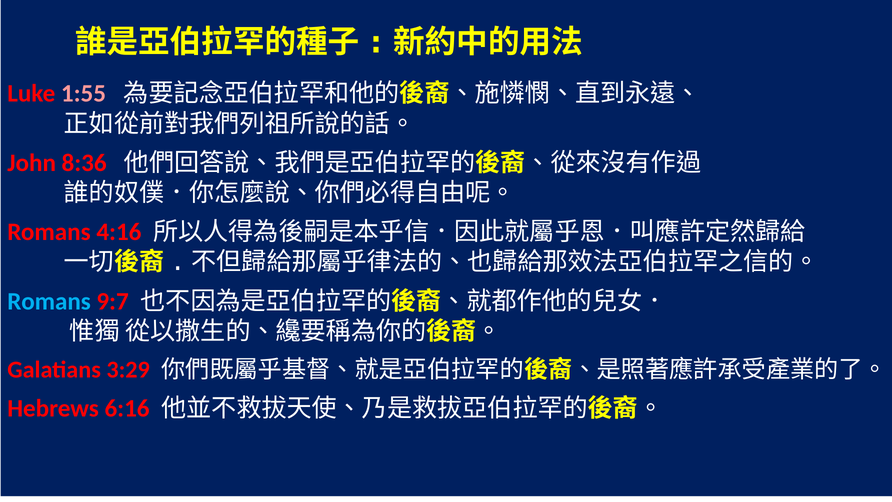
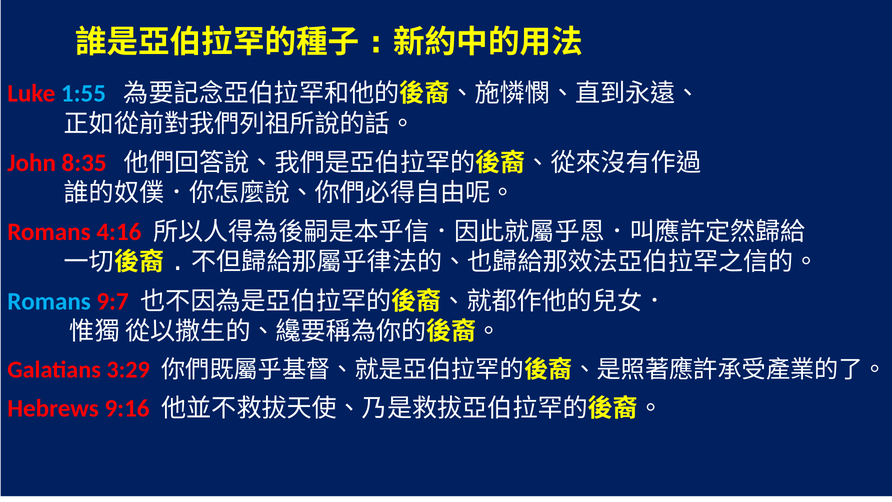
1:55 colour: pink -> light blue (83, 94)
8:36: 8:36 -> 8:35 (84, 163)
6:16: 6:16 -> 9:16 (127, 408)
